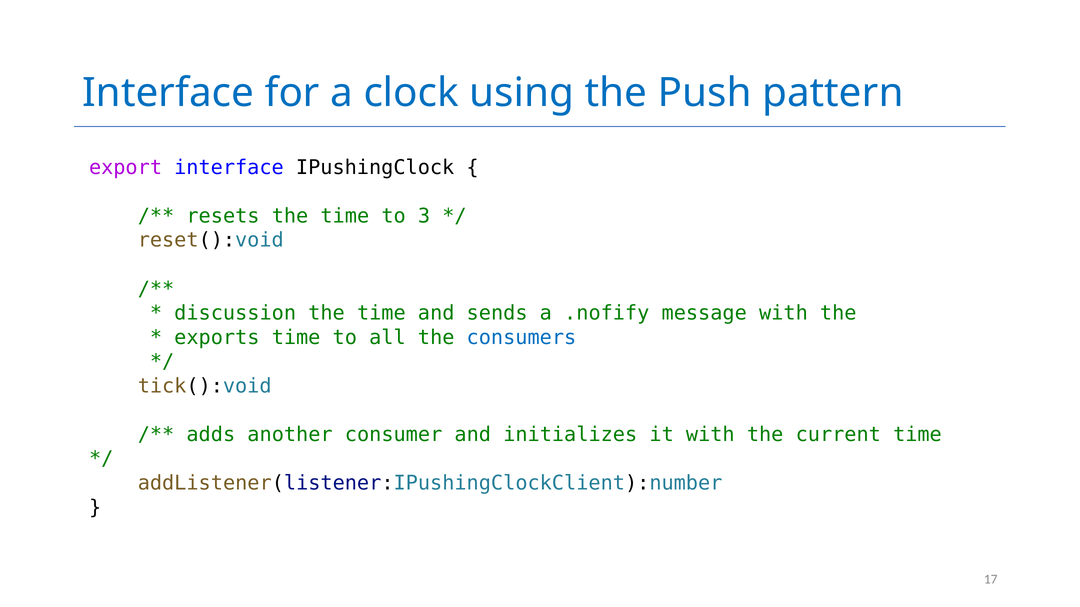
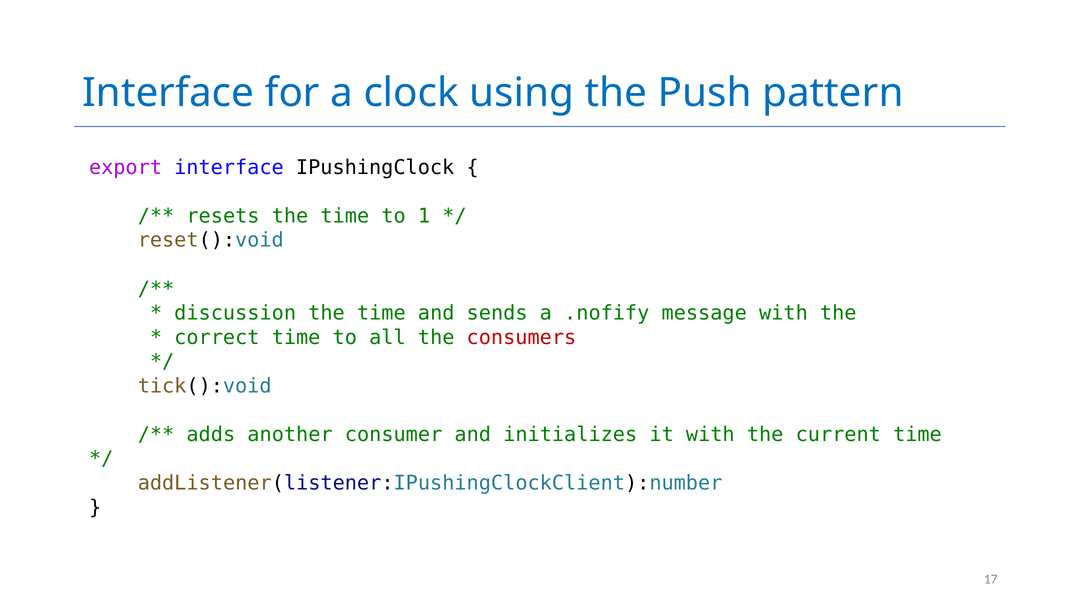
3: 3 -> 1 (424, 216)
exports: exports -> correct (217, 338)
consumers colour: blue -> red (521, 338)
